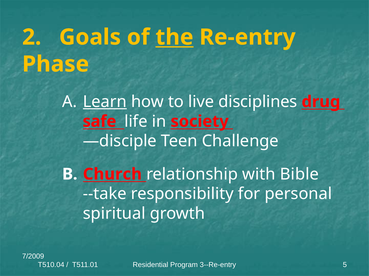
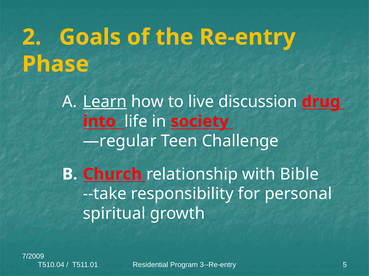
the underline: present -> none (174, 37)
disciplines: disciplines -> discussion (258, 102)
safe: safe -> into (99, 122)
—disciple: —disciple -> —regular (120, 141)
